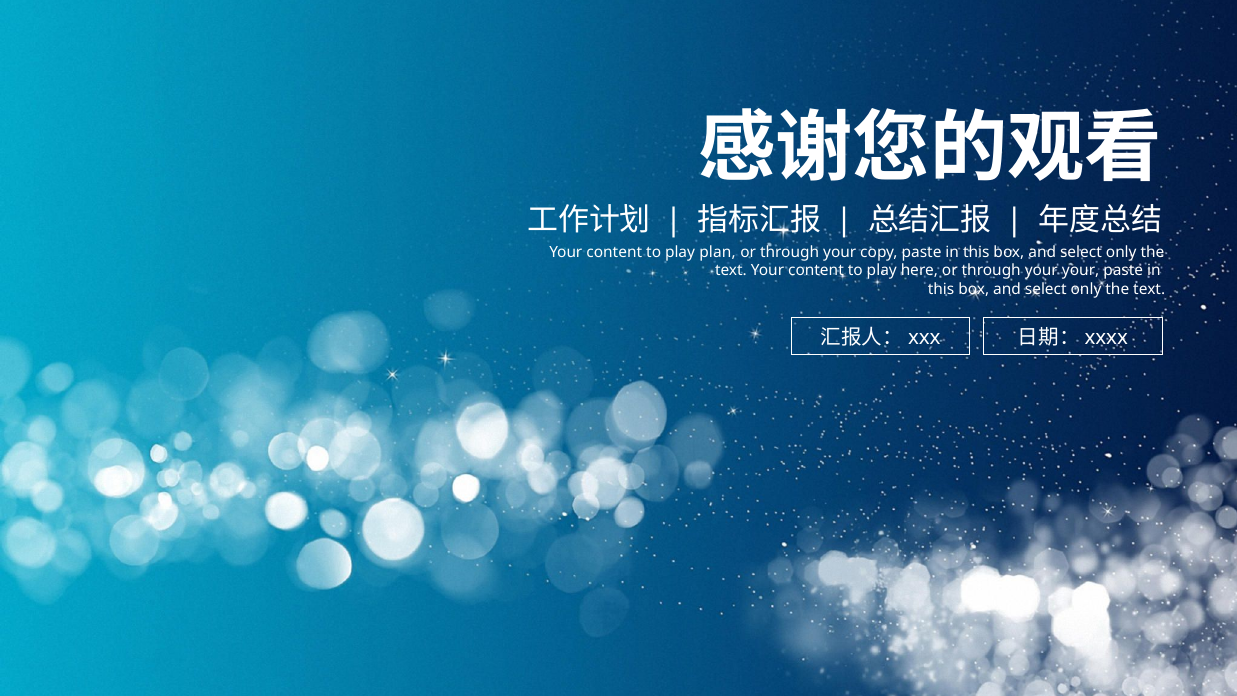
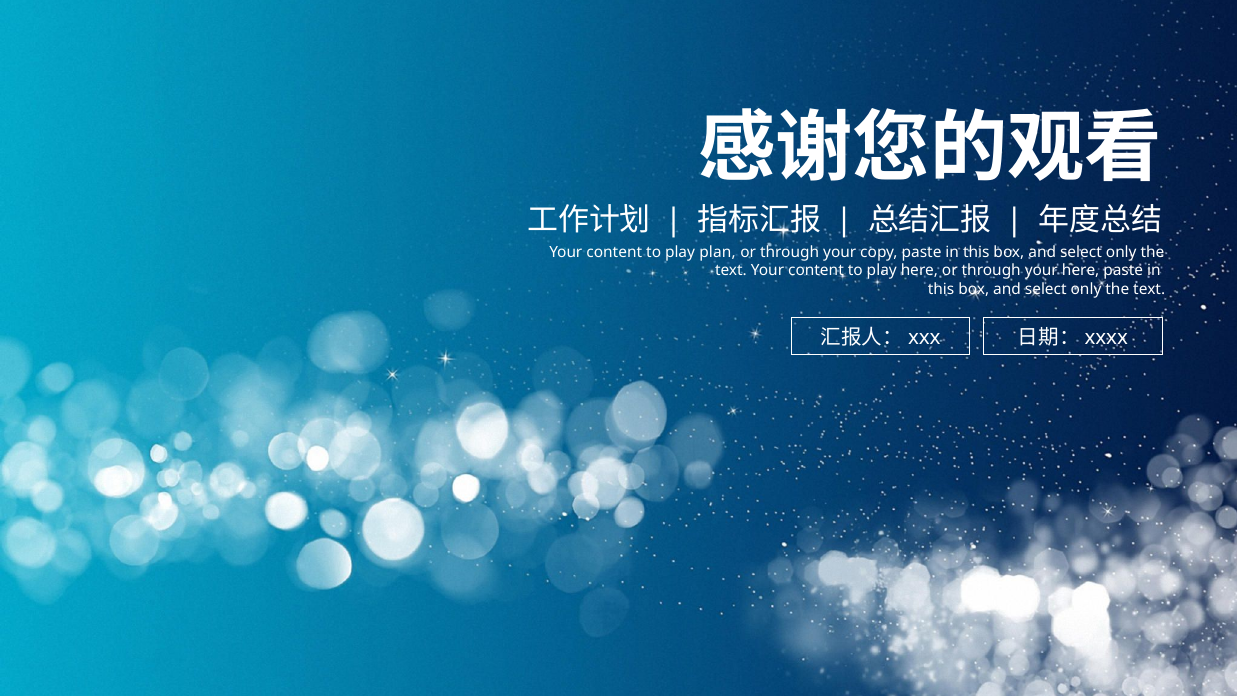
your your: your -> here (1081, 271)
